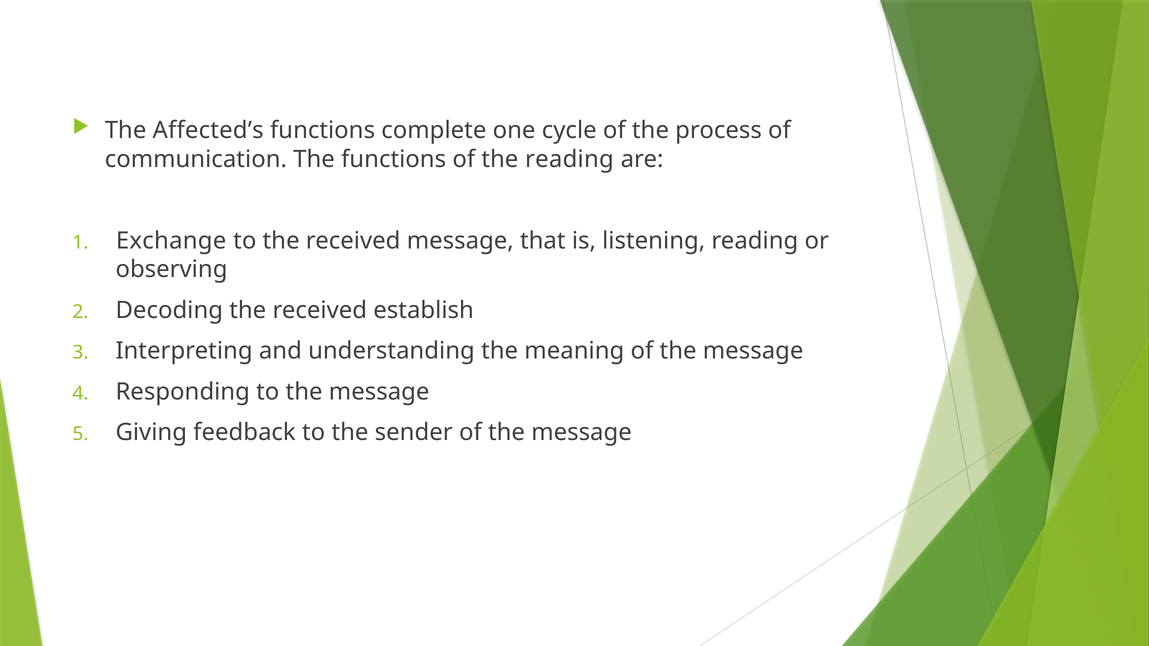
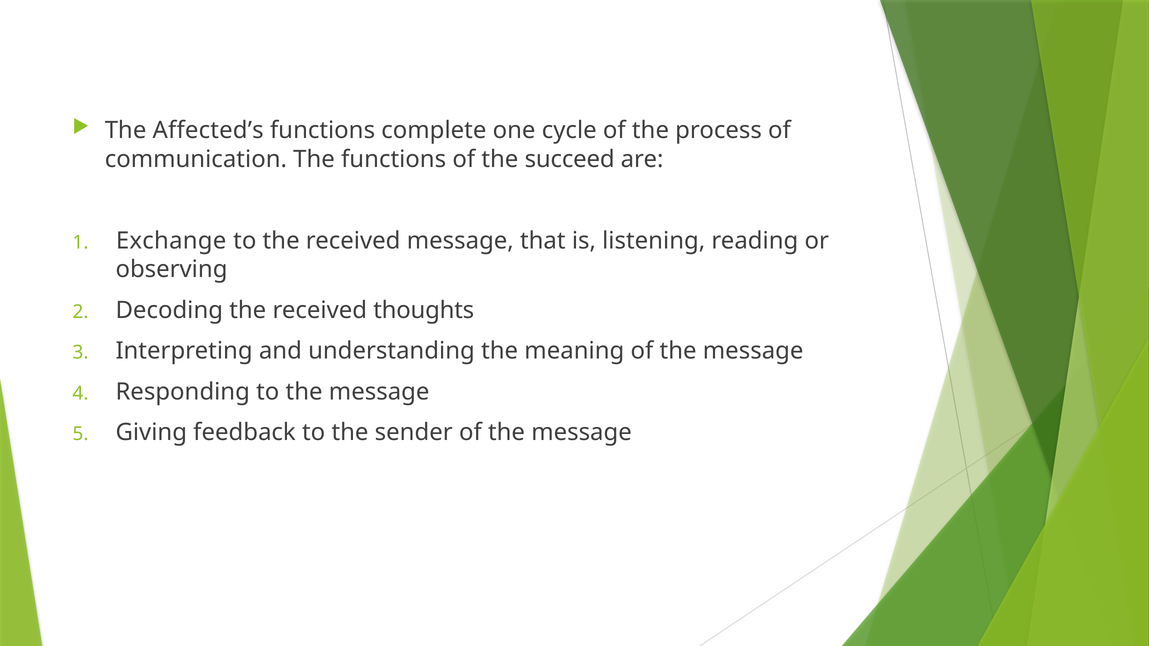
the reading: reading -> succeed (570, 159)
establish: establish -> thoughts (424, 310)
